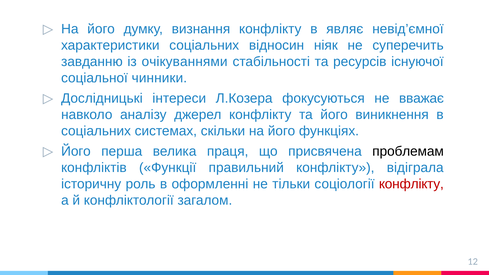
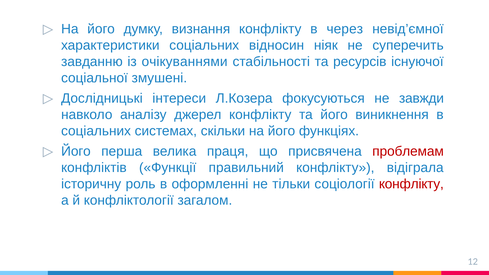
являє: являє -> через (345, 29)
чинники: чинники -> змушені (159, 78)
вважає: вважає -> завжди (421, 98)
проблемам colour: black -> red (408, 151)
